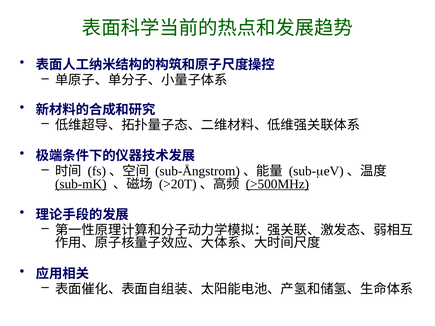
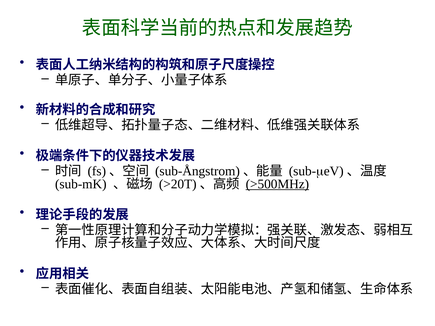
sub-mK underline: present -> none (81, 184)
